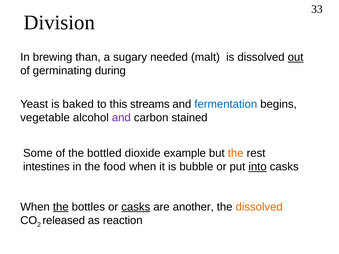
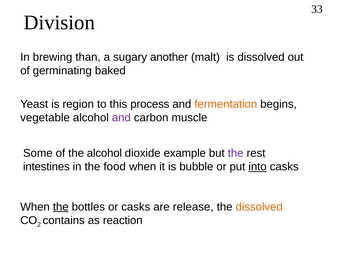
needed: needed -> another (169, 57)
out underline: present -> none (296, 57)
during: during -> baked (110, 71)
baked: baked -> region (78, 104)
streams: streams -> process (150, 104)
fermentation colour: blue -> orange (226, 104)
stained: stained -> muscle (189, 118)
the bottled: bottled -> alcohol (104, 153)
the colour: orange -> purple (236, 153)
casks underline: present -> none (136, 207)
another: another -> release (193, 207)
released: released -> contains (64, 221)
